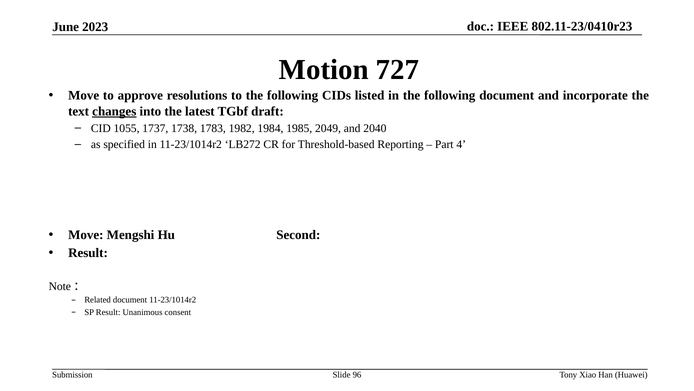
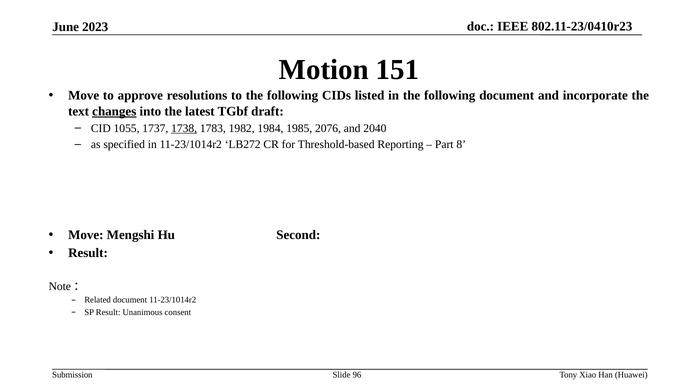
727: 727 -> 151 (398, 70)
1738 underline: none -> present (184, 128)
2049: 2049 -> 2076 (328, 128)
4: 4 -> 8 (461, 144)
